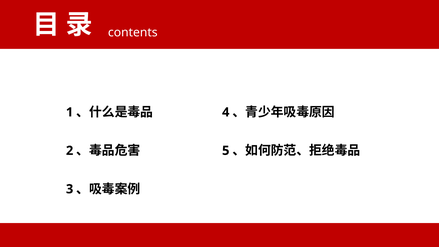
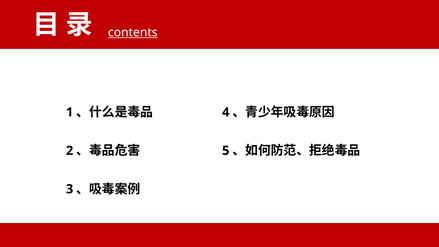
contents underline: none -> present (133, 32)
